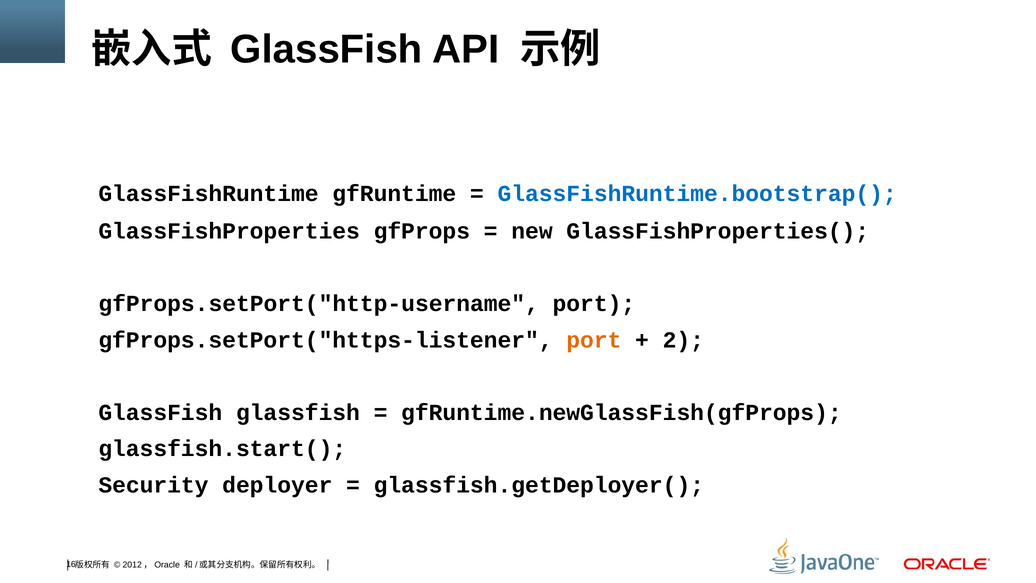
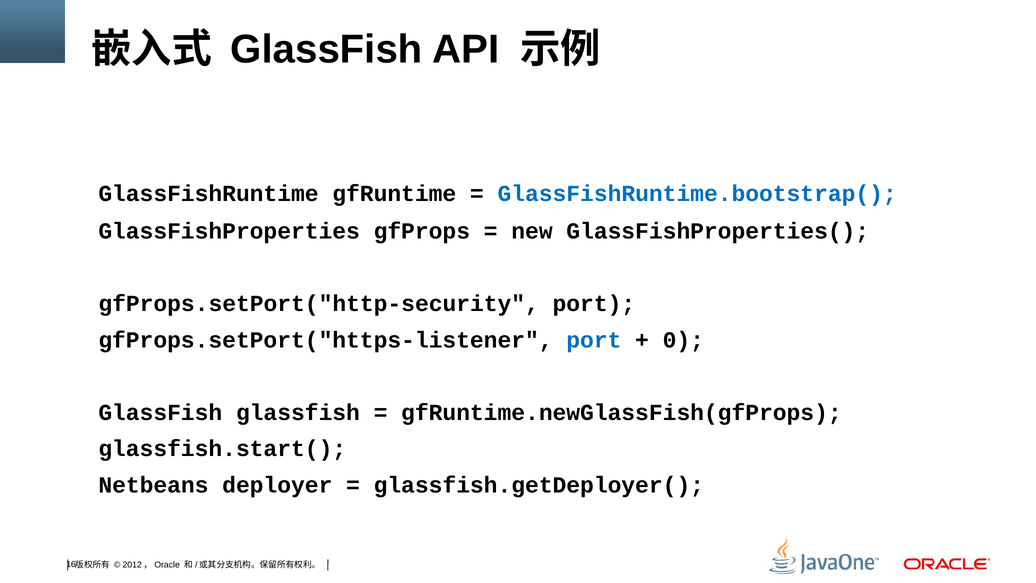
gfProps.setPort("http-username: gfProps.setPort("http-username -> gfProps.setPort("http-security (319, 304)
port colour: orange -> blue (594, 340)
2: 2 -> 0 (683, 340)
Security: Security -> Netbeans (153, 485)
